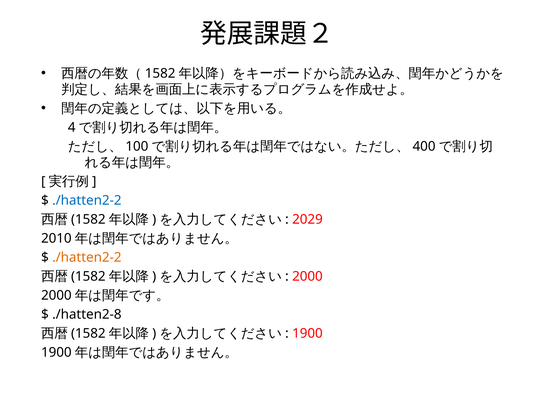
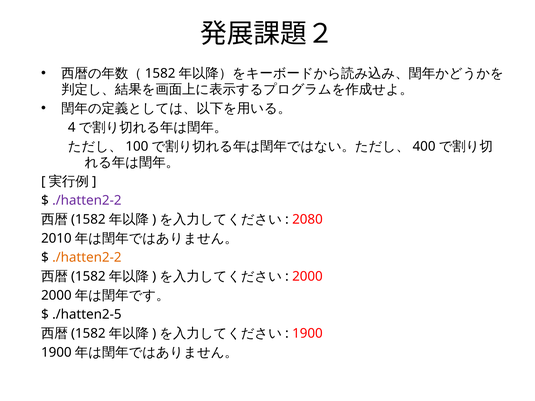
./hatten2-2 colour: blue -> purple (87, 201)
2029: 2029 -> 2080 (307, 220)
./hatten2-8: ./hatten2-8 -> ./hatten2-5 (87, 315)
